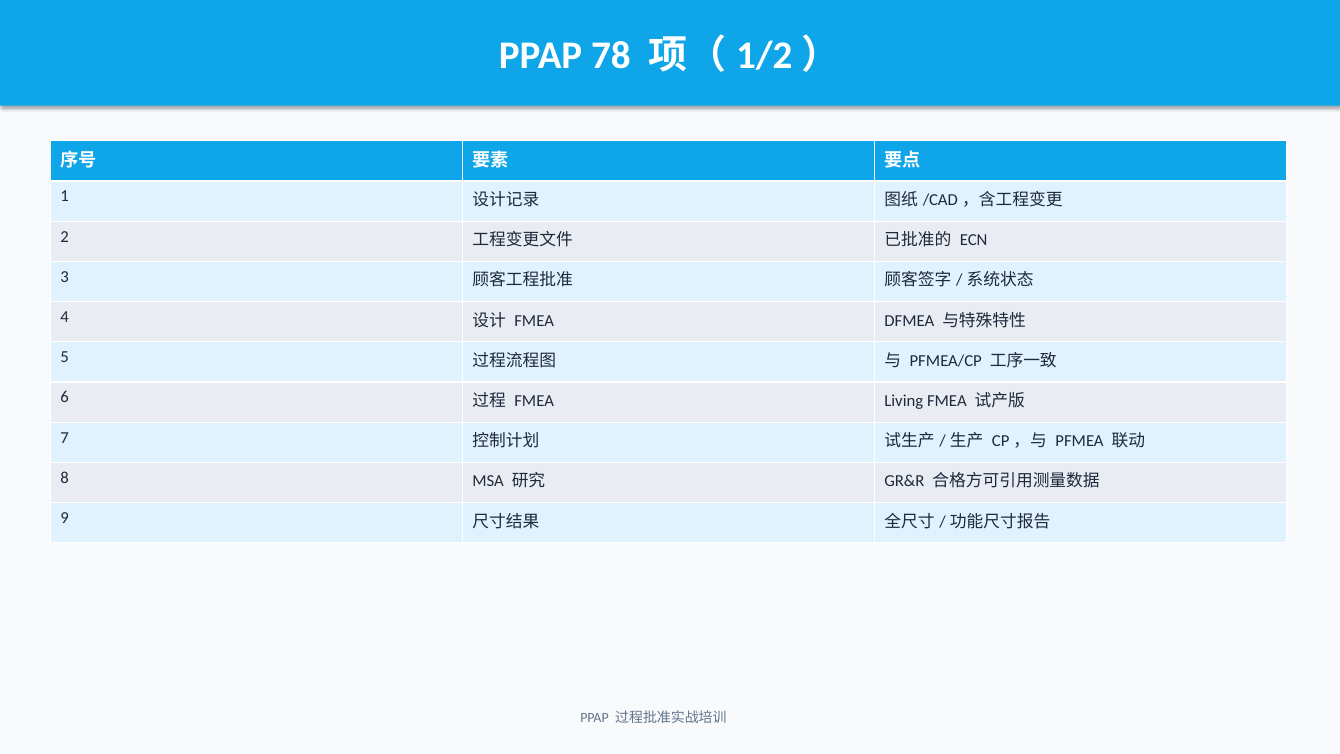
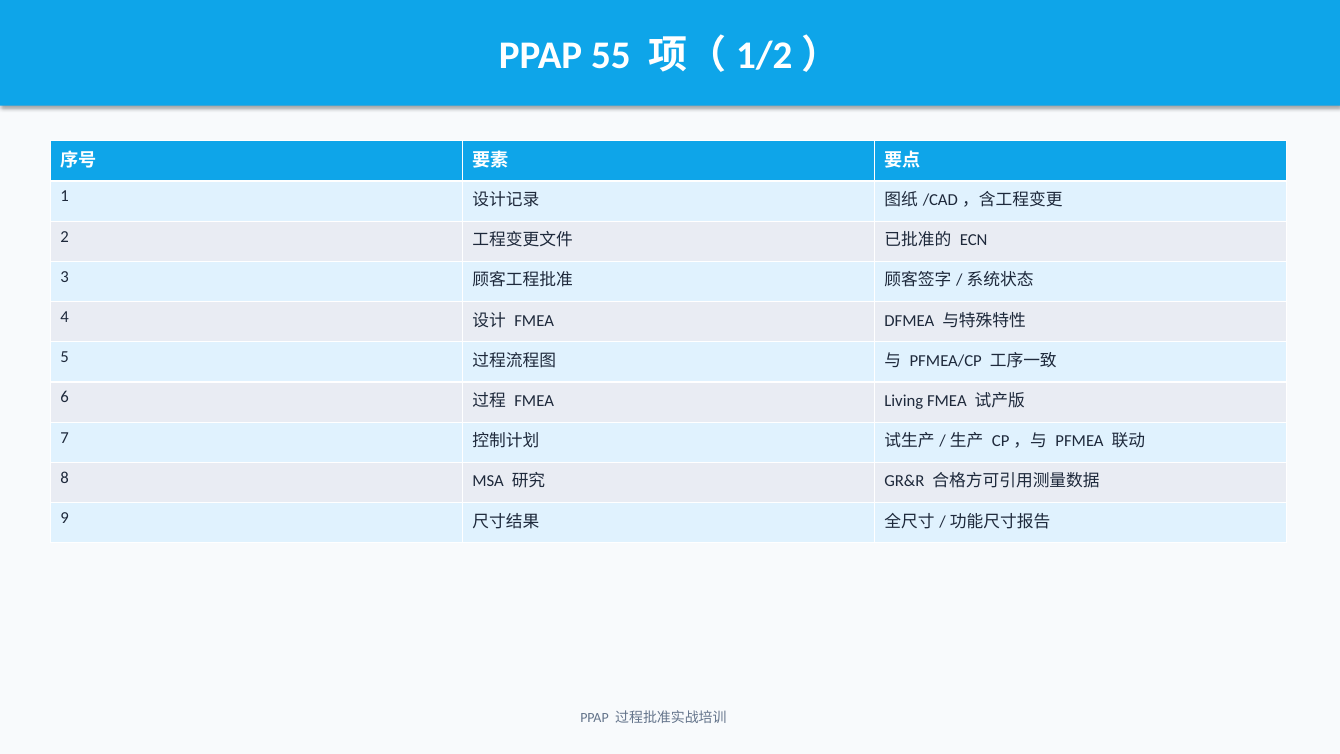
78: 78 -> 55 (611, 55)
